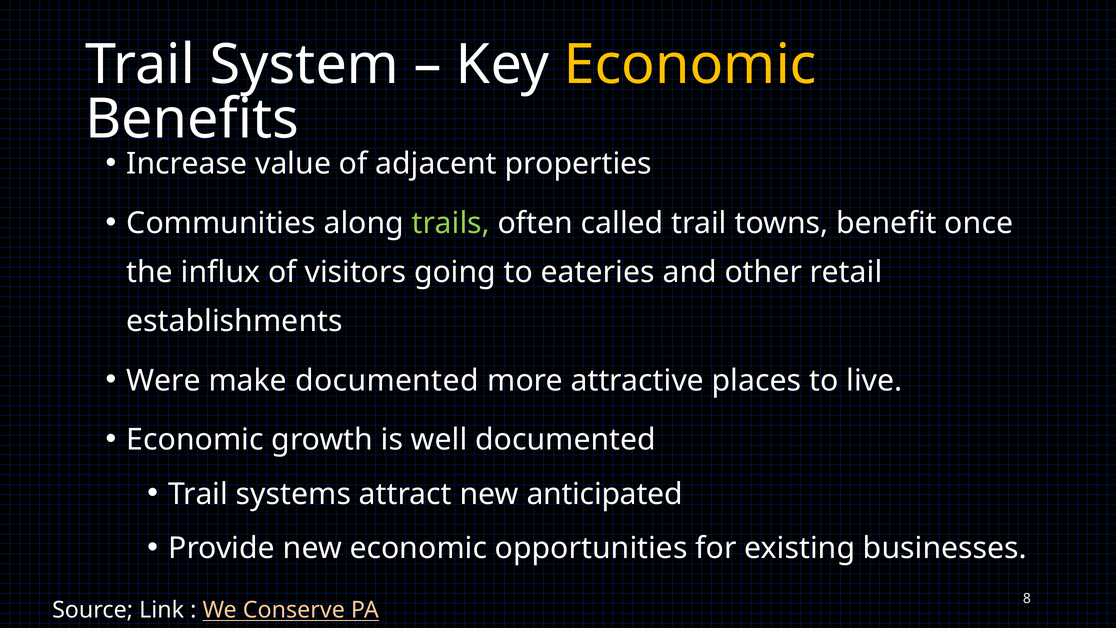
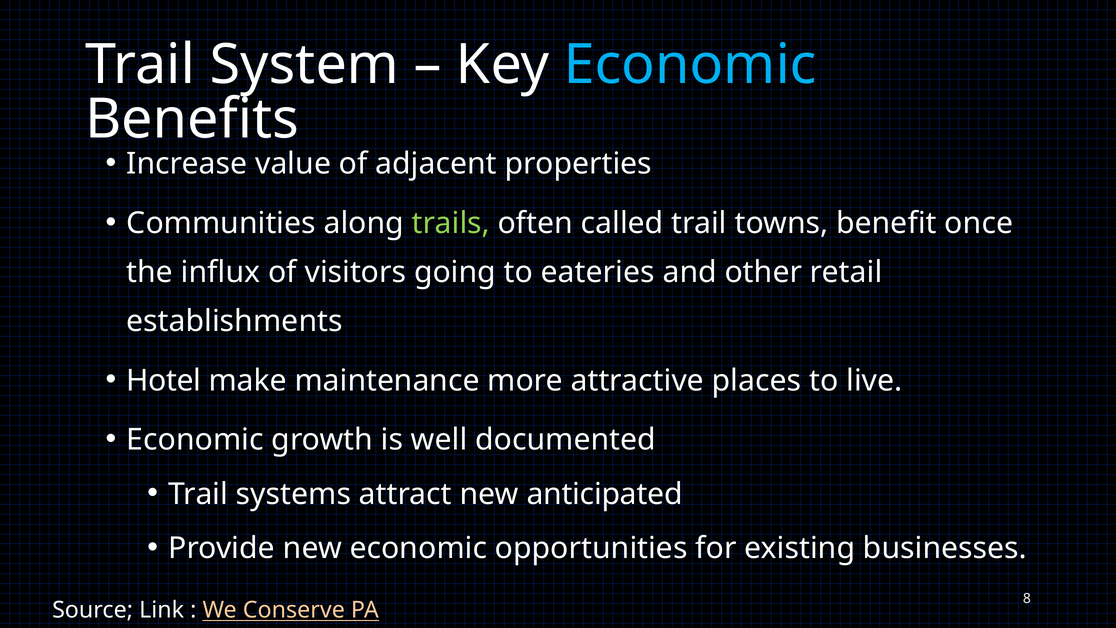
Economic colour: yellow -> light blue (690, 65)
Were: Were -> Hotel (164, 380)
make documented: documented -> maintenance (387, 380)
